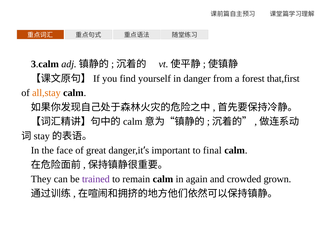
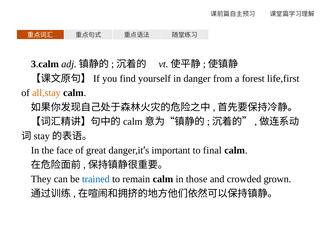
that,first: that,first -> life,first (283, 79)
trained colour: purple -> blue (96, 179)
again: again -> those (197, 179)
